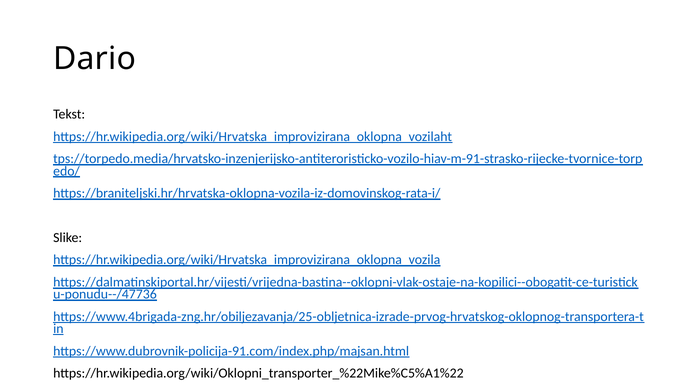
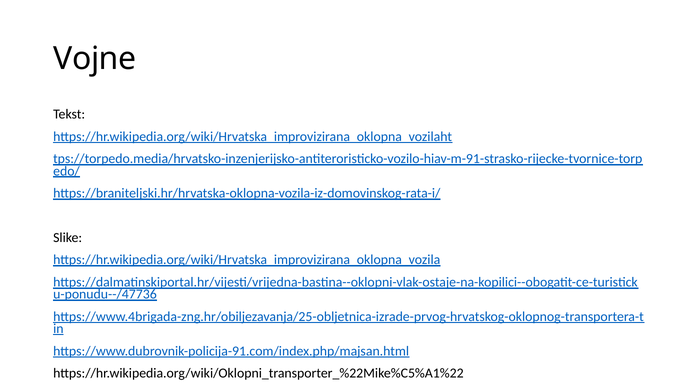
Dario: Dario -> Vojne (95, 59)
